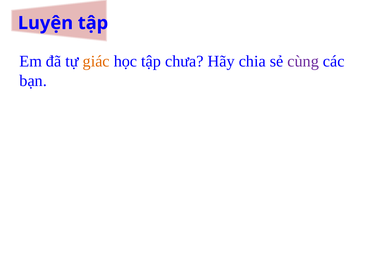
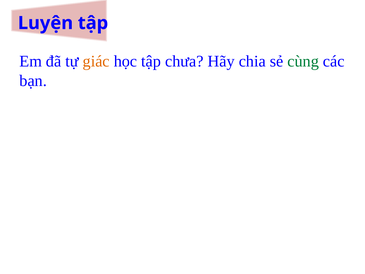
cùng colour: purple -> green (303, 61)
